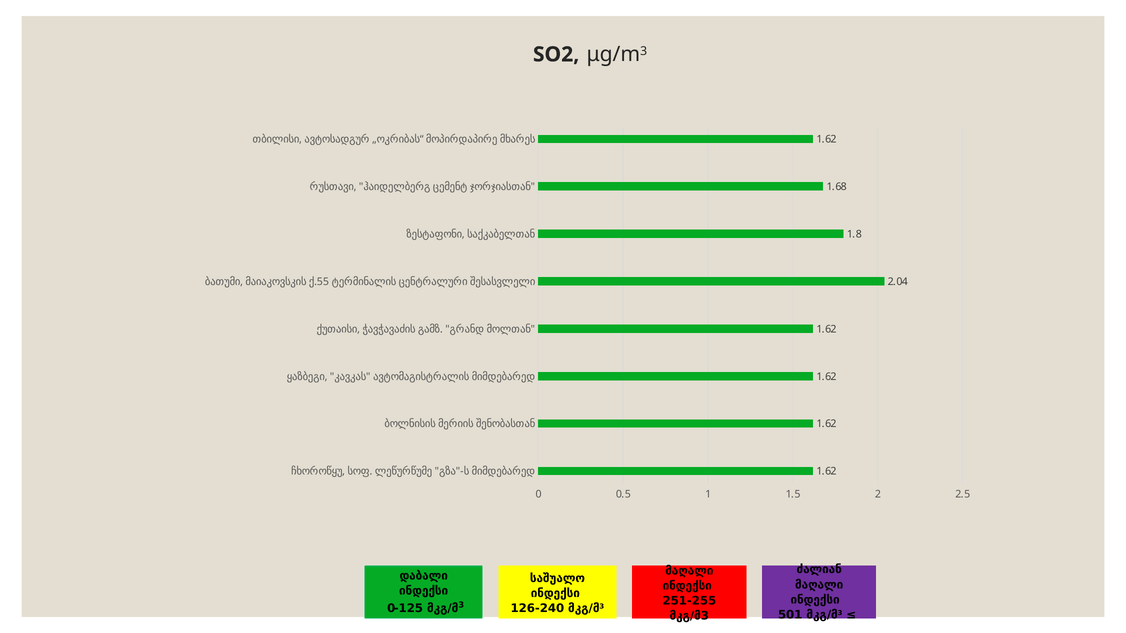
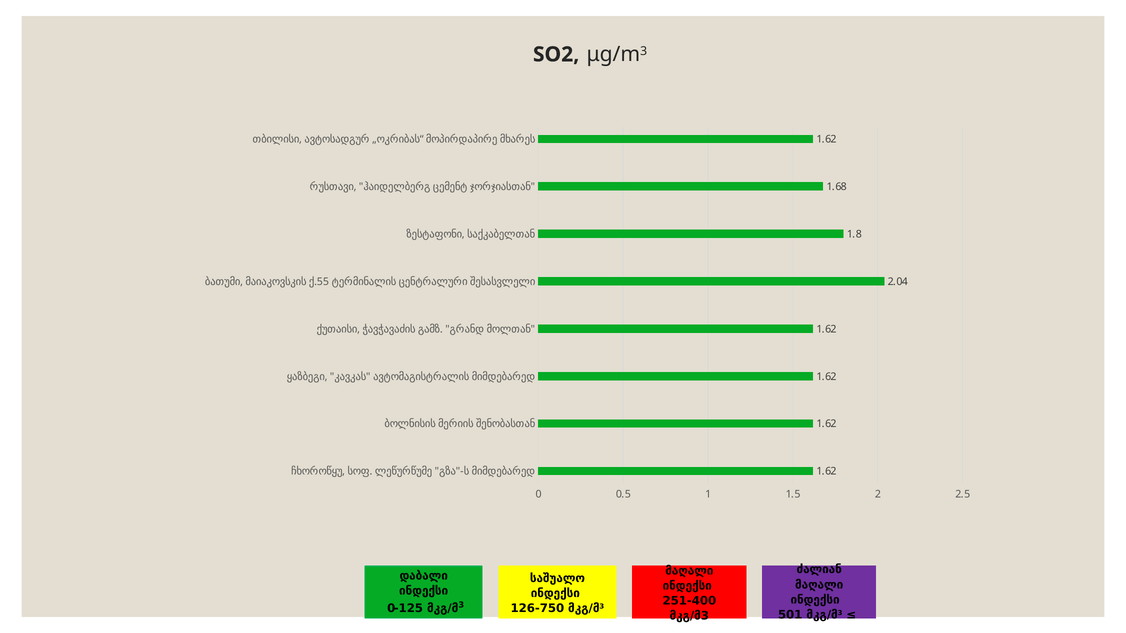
251-255: 251-255 -> 251-400 (689, 601)
126-240: 126-240 -> 126-750 (537, 609)
